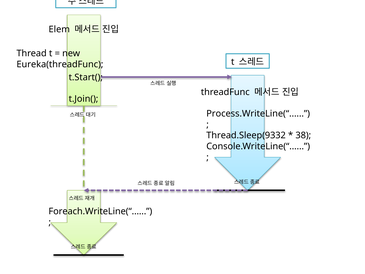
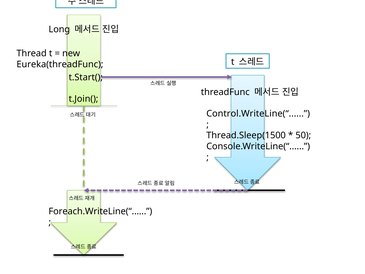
Elem: Elem -> Long (59, 29)
Process.WriteLine(“: Process.WriteLine(“ -> Control.WriteLine(“ (258, 113)
Thread.Sleep(9332: Thread.Sleep(9332 -> Thread.Sleep(1500 (246, 135)
38: 38 -> 50 (303, 135)
